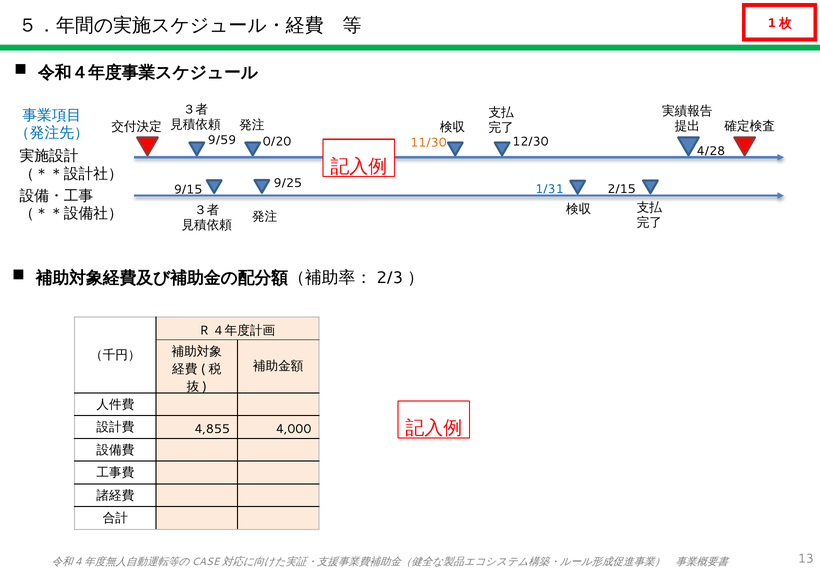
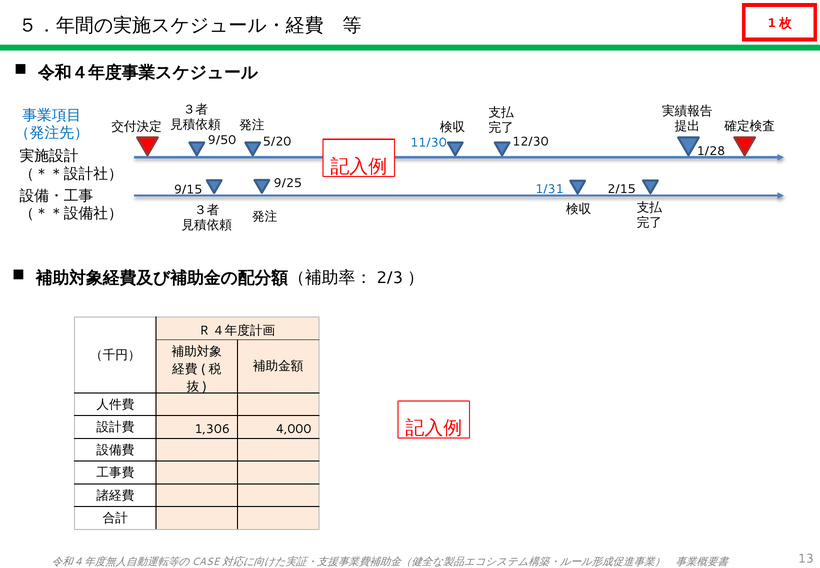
9/59: 9/59 -> 9/50 (222, 140)
0/20: 0/20 -> 5/20 (277, 142)
11/30 colour: orange -> blue (429, 142)
4/28: 4/28 -> 1/28 (711, 151)
4,855: 4,855 -> 1,306 (212, 429)
